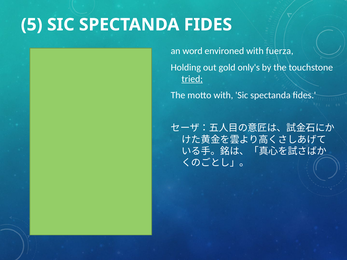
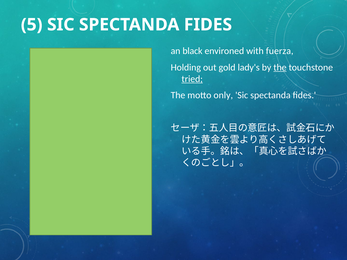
word: word -> black (193, 51)
only's: only's -> lady's (249, 67)
the underline: none -> present (280, 67)
motto with: with -> only (223, 95)
